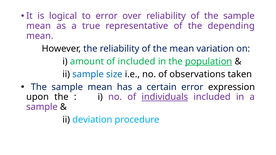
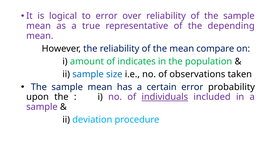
variation: variation -> compare (215, 49)
of included: included -> indicates (137, 62)
population underline: present -> none (209, 62)
expression: expression -> probability (232, 87)
